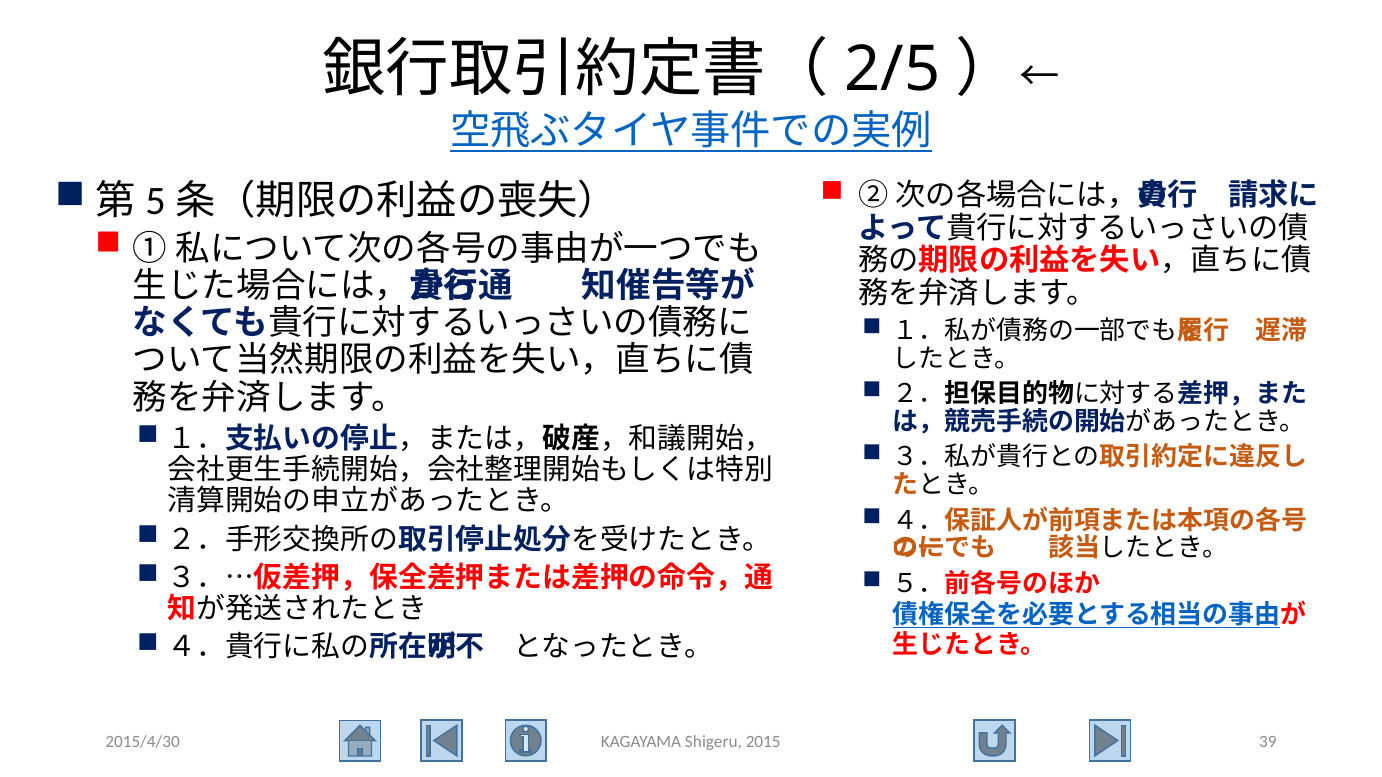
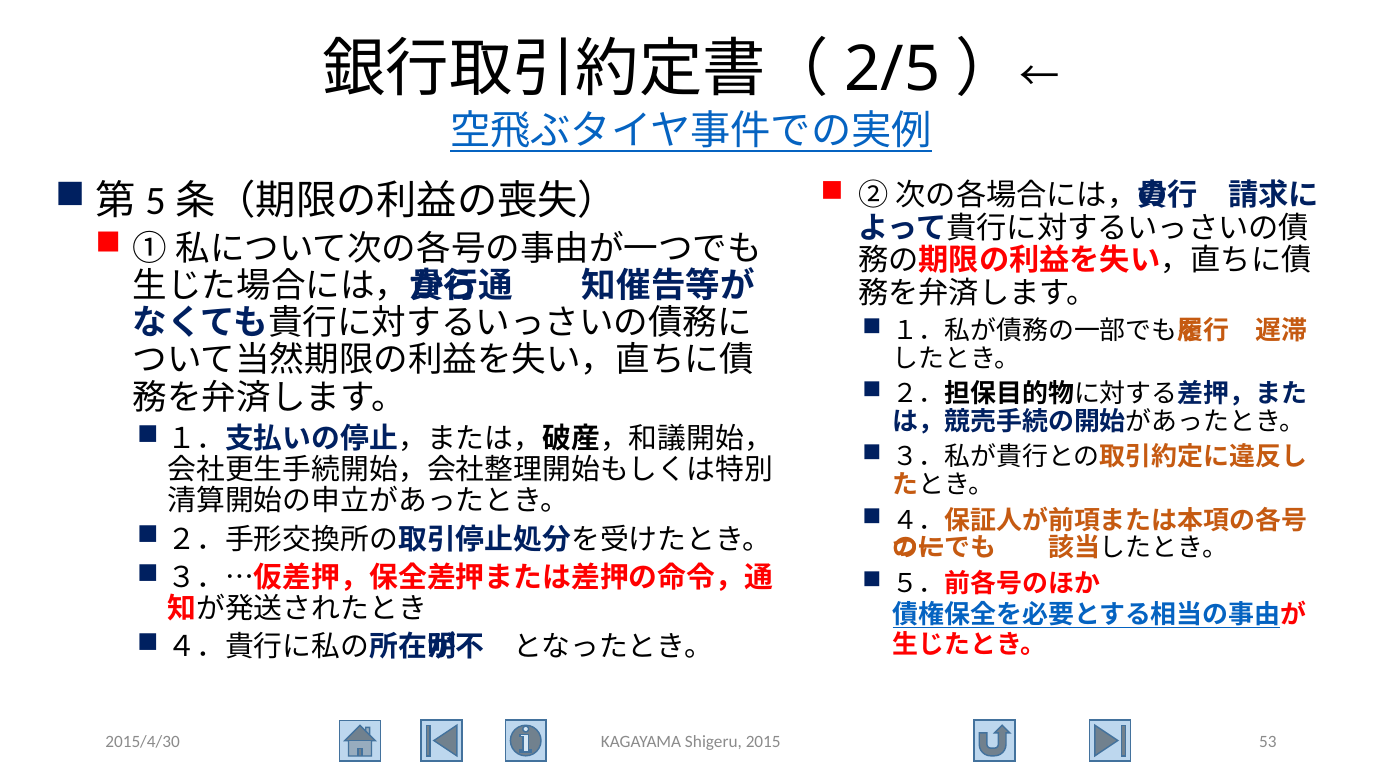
39: 39 -> 53 (1268, 742)
